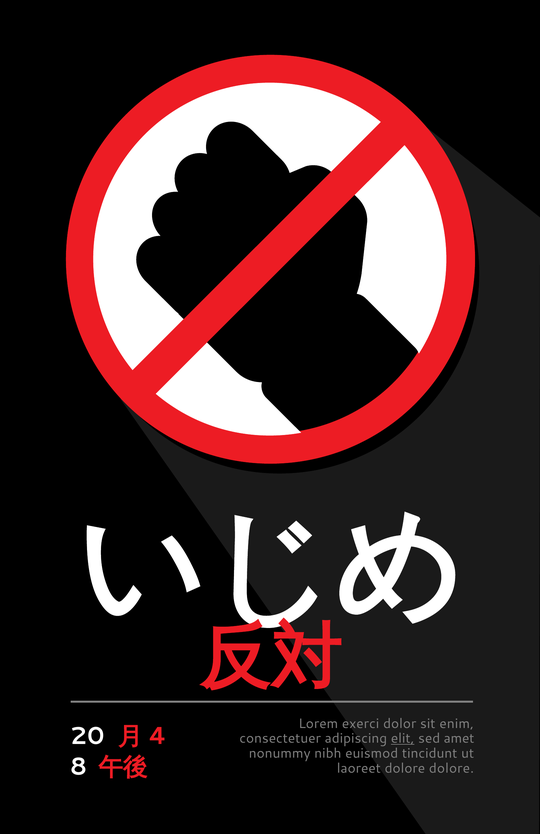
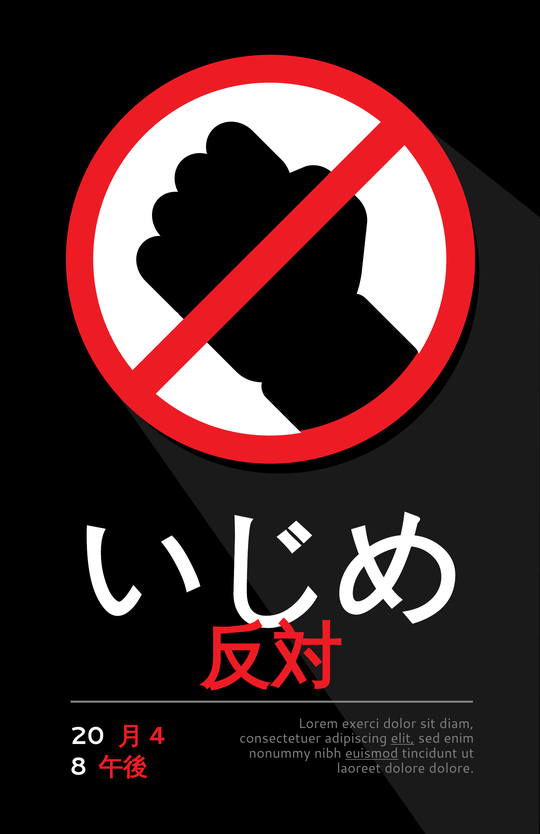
enim: enim -> diam (457, 724)
amet: amet -> enim (459, 739)
euismod underline: none -> present (372, 754)
